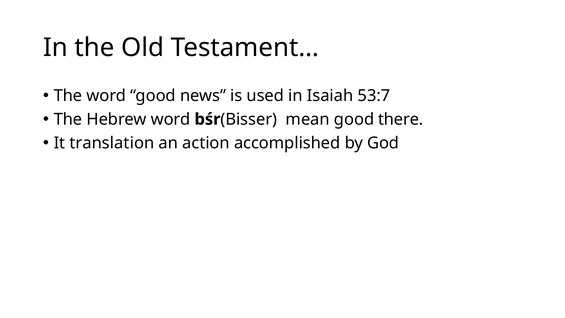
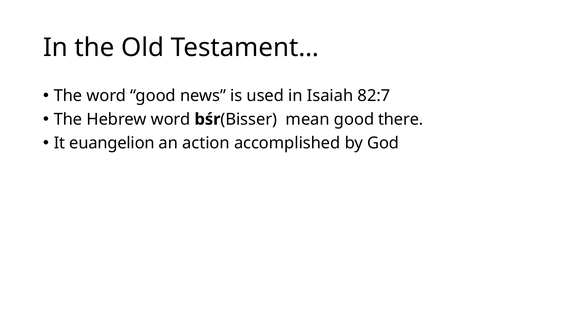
53:7: 53:7 -> 82:7 (374, 96)
translation: translation -> euangelion (112, 143)
